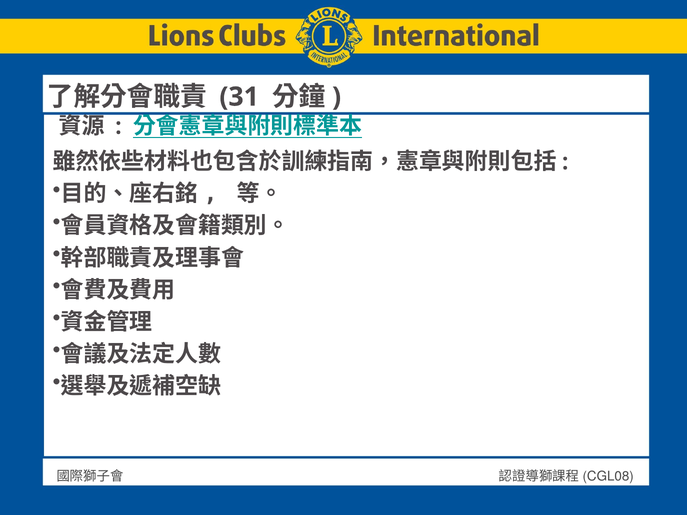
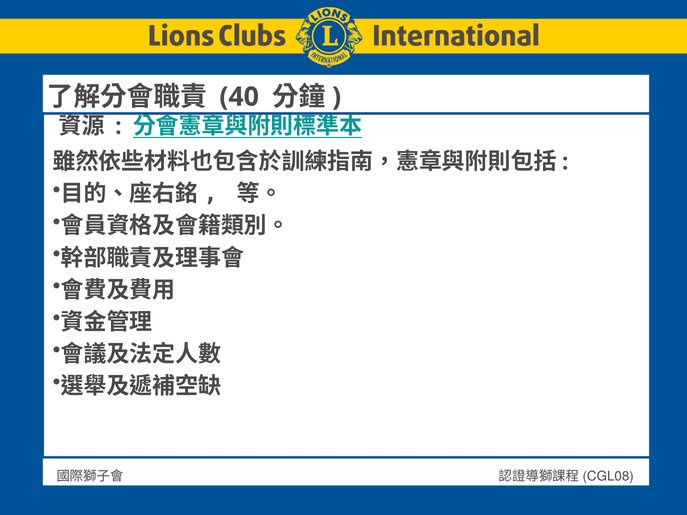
31: 31 -> 40 (239, 97)
